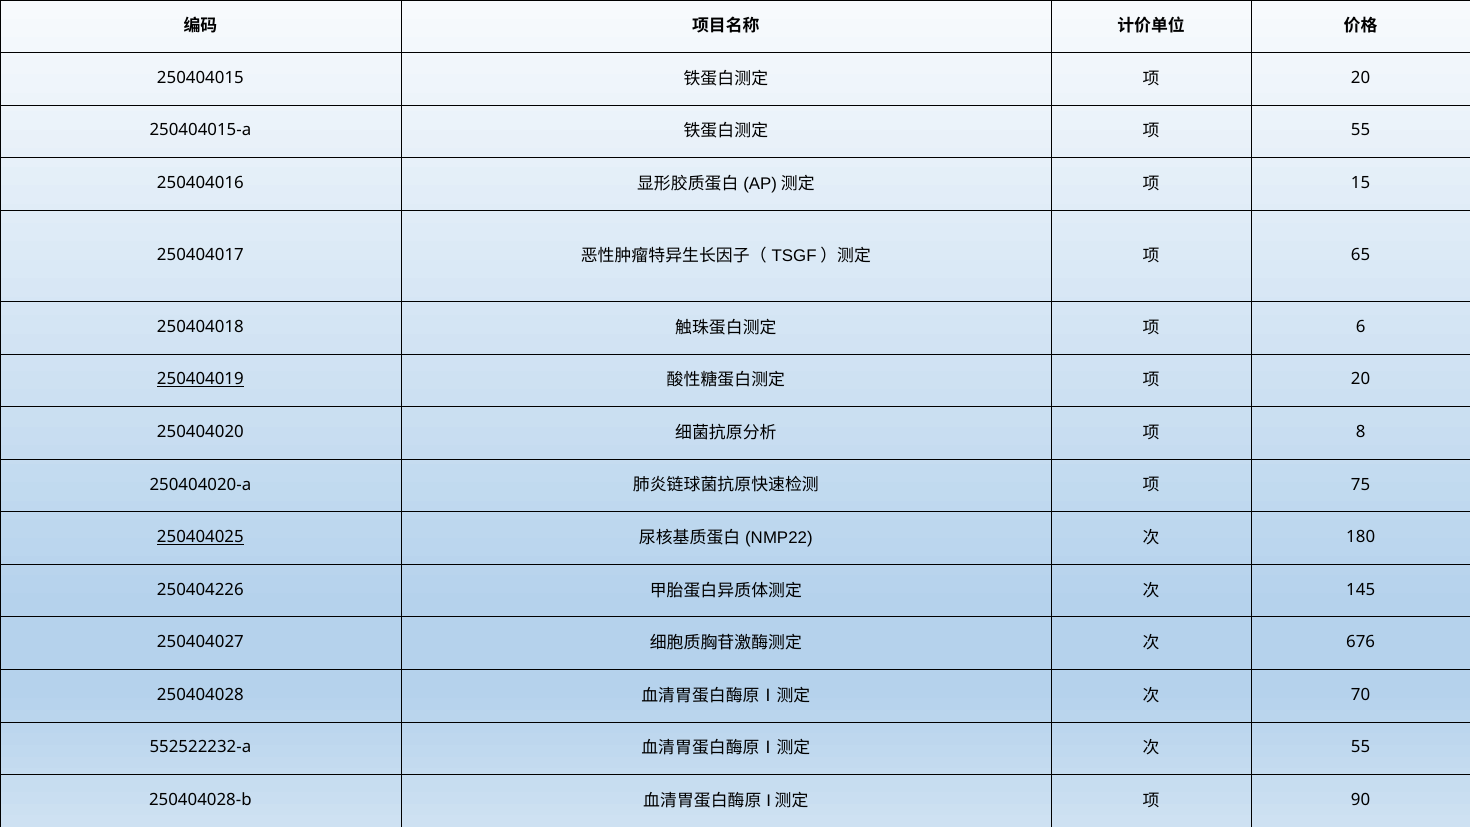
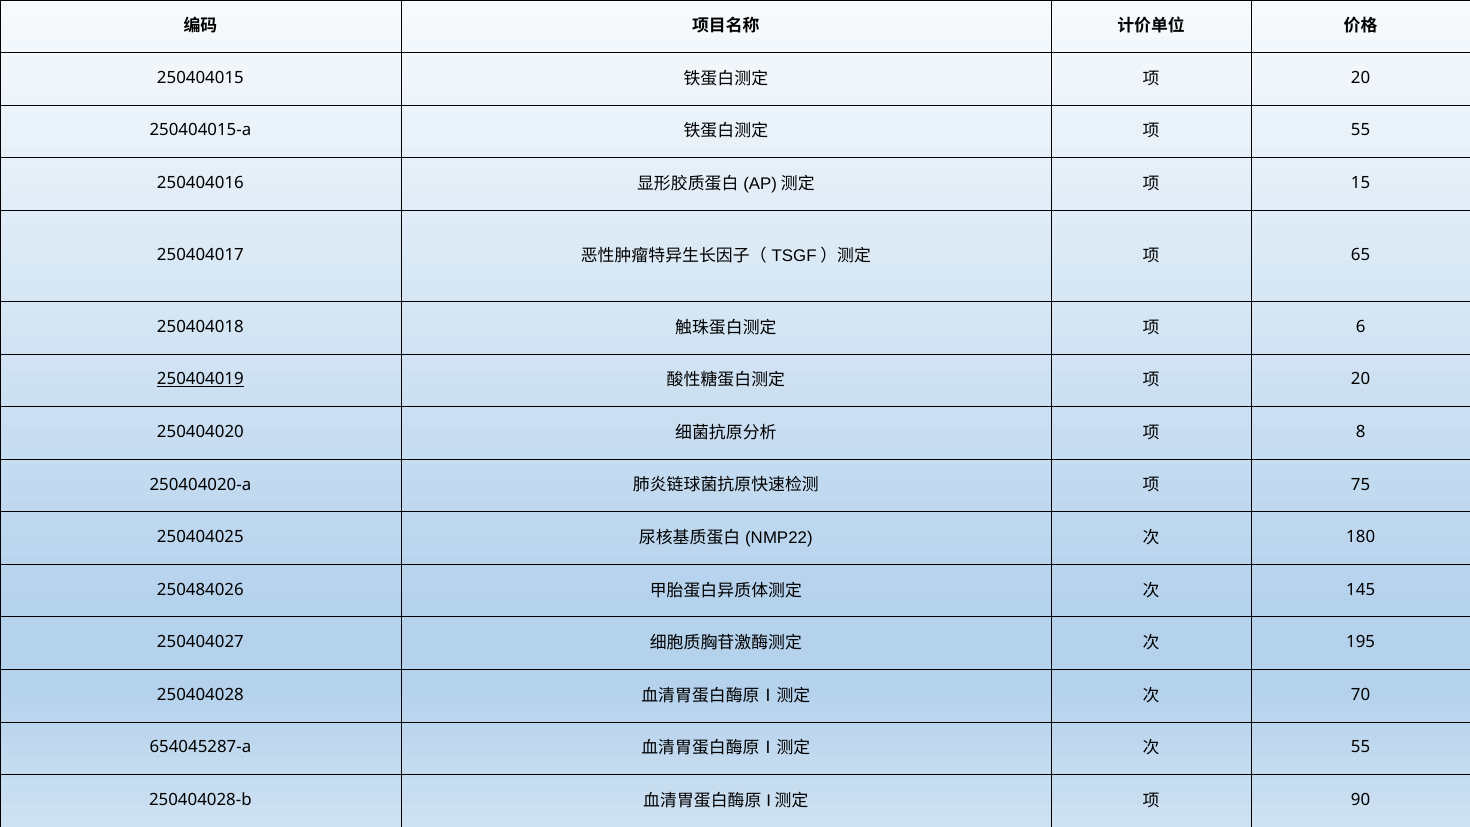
250404025 underline: present -> none (200, 537)
250404226: 250404226 -> 250484026 (200, 589)
676: 676 -> 195 (1361, 642)
552522232-a: 552522232-a -> 654045287-a (200, 747)
